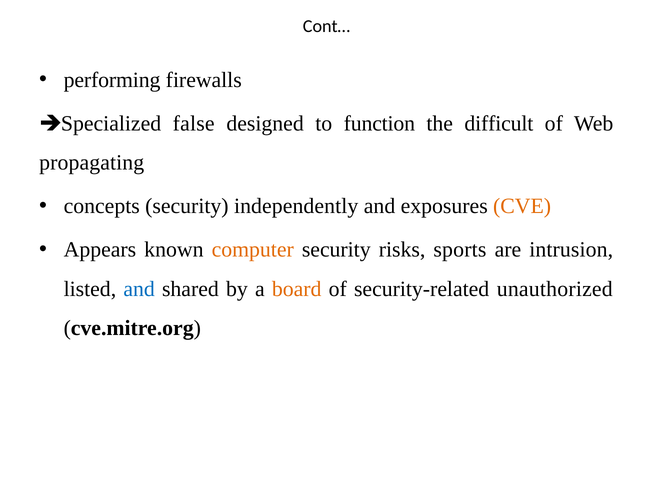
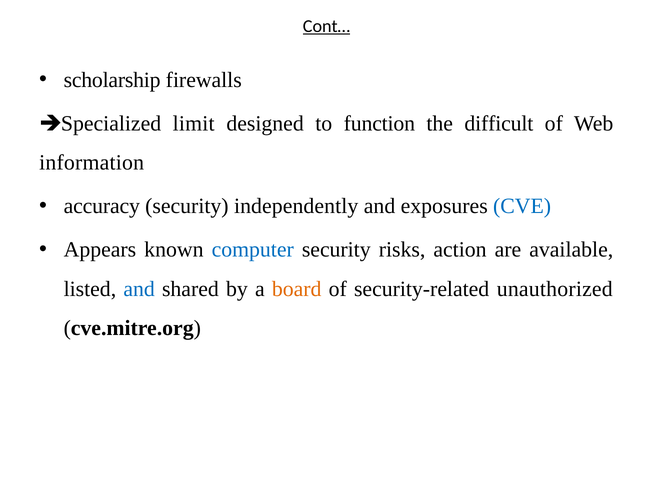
Cont… underline: none -> present (326, 26)
performing: performing -> scholarship (112, 80)
false: false -> limit (194, 123)
propagating: propagating -> information (92, 163)
concepts: concepts -> accuracy (102, 206)
CVE colour: orange -> blue (522, 206)
computer colour: orange -> blue (253, 250)
sports: sports -> action (460, 250)
intrusion: intrusion -> available (571, 250)
